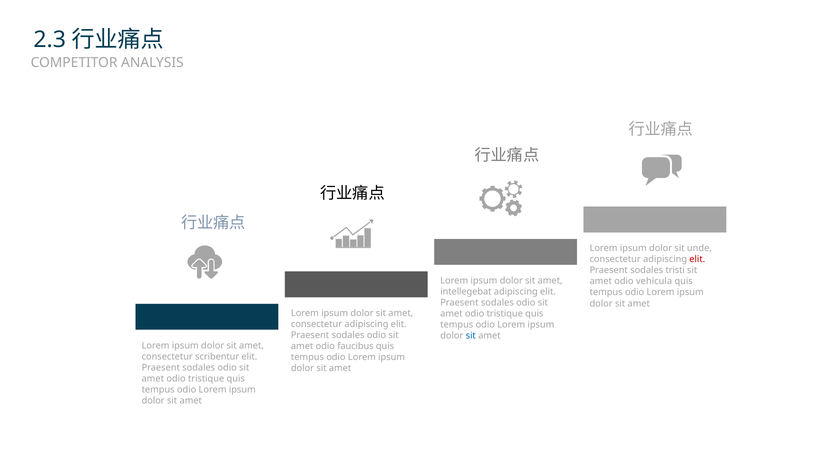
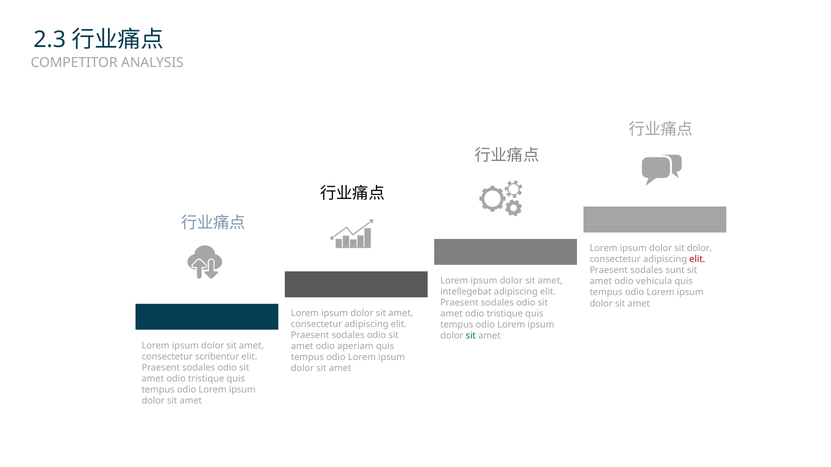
sit unde: unde -> dolor (699, 248)
tristi: tristi -> sunt (675, 271)
sit colour: blue -> green (471, 336)
faucibus: faucibus -> aperiam (355, 347)
